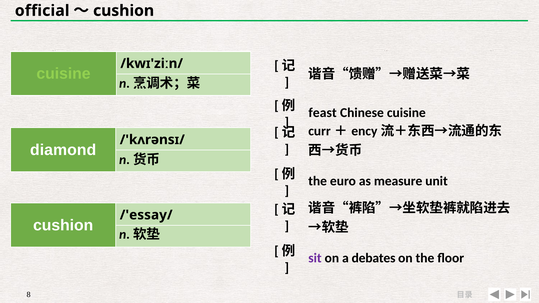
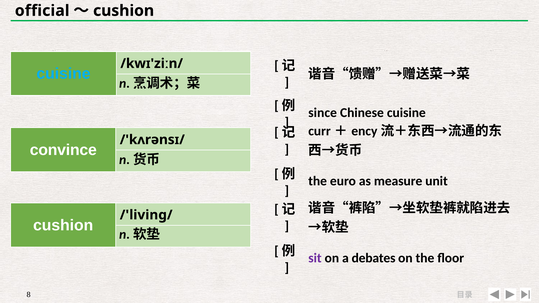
cuisine colour: light green -> light blue (64, 74)
feast: feast -> since (323, 113)
diamond: diamond -> convince (63, 150)
/'essay/: /'essay/ -> /'living/ (146, 215)
